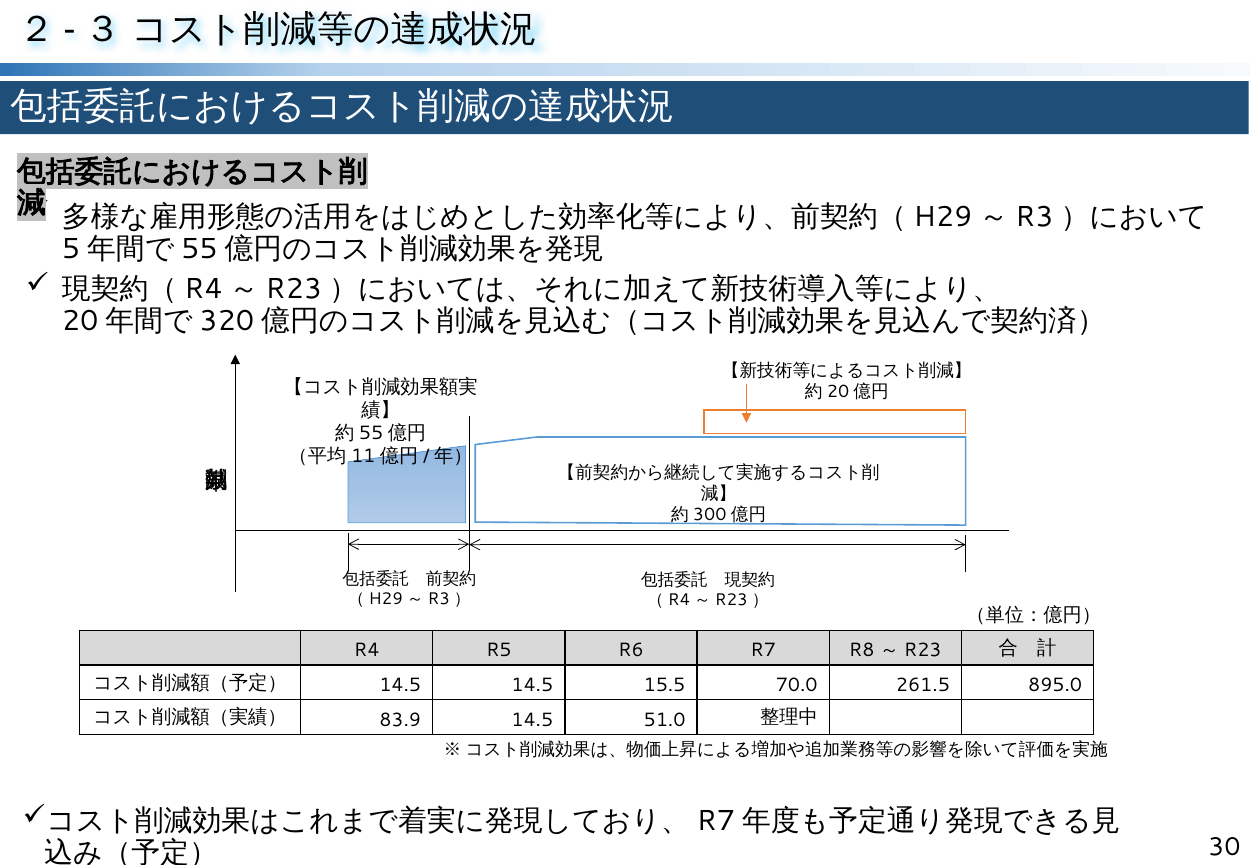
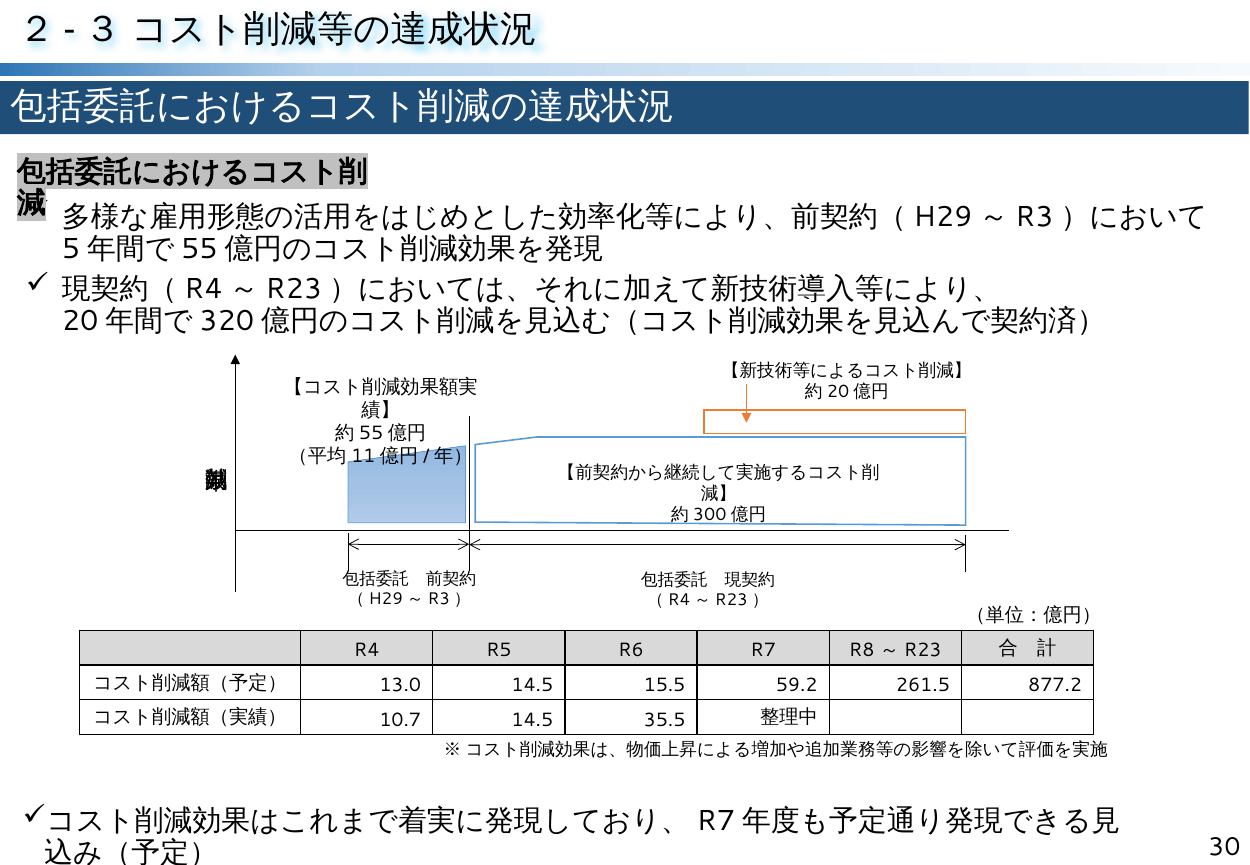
14.5: 14.5 -> 13.0 (400, 686)
70.0: 70.0 -> 59.2 (797, 686)
895.0: 895.0 -> 877.2 (1055, 686)
83.9: 83.9 -> 10.7 (400, 720)
51.0: 51.0 -> 35.5 (665, 720)
